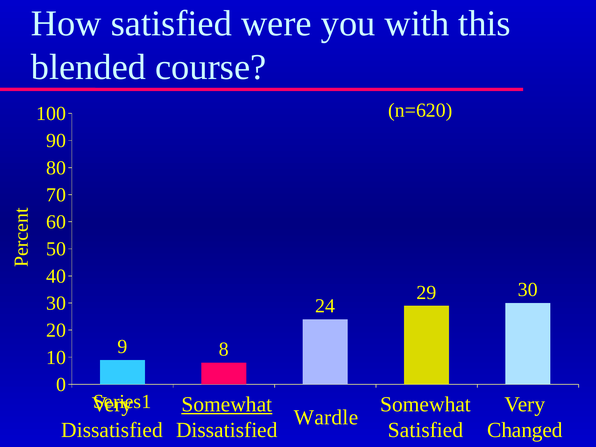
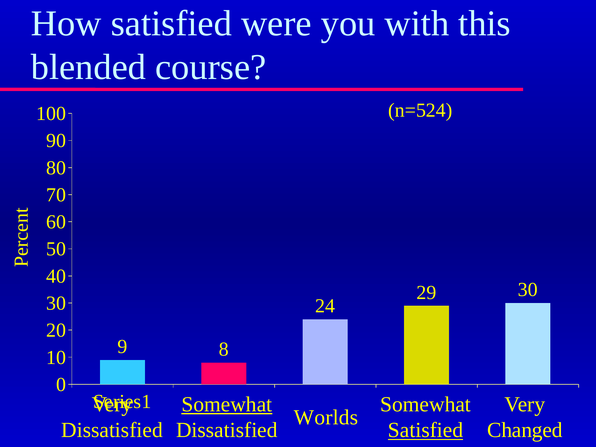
n=620: n=620 -> n=524 (420, 110)
Wardle: Wardle -> Worlds (326, 417)
Satisfied underline: none -> present (426, 430)
